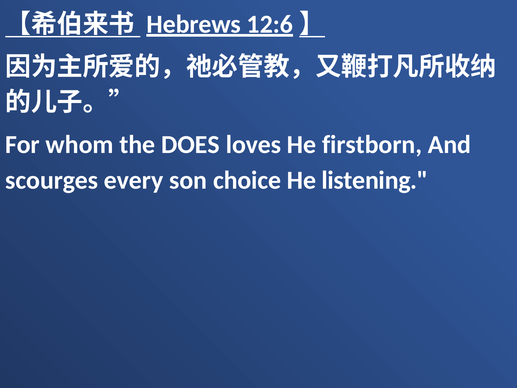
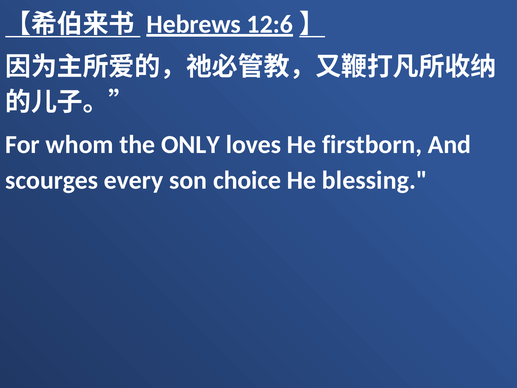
DOES: DOES -> ONLY (190, 145)
listening: listening -> blessing (375, 180)
